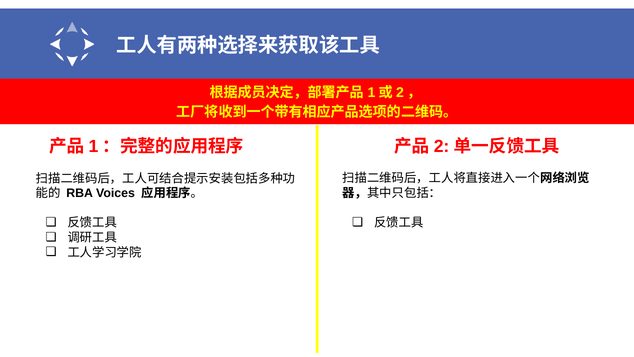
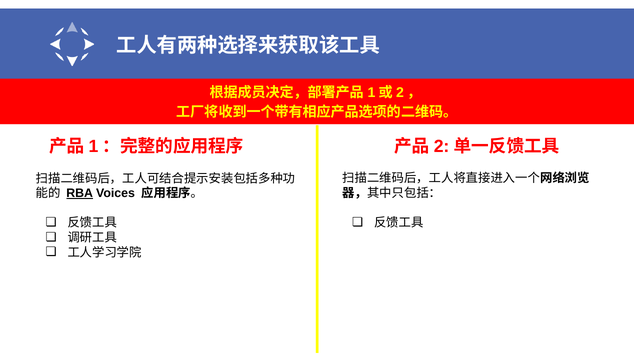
RBA underline: none -> present (80, 193)
